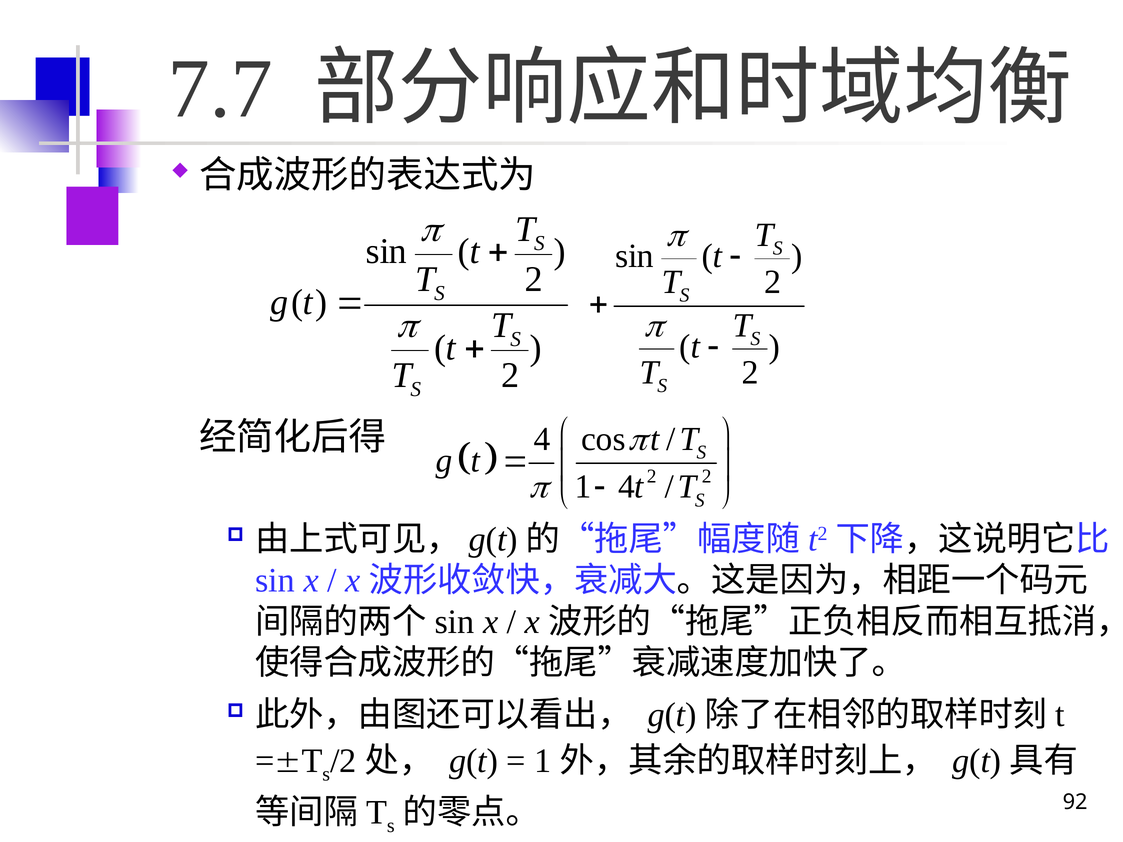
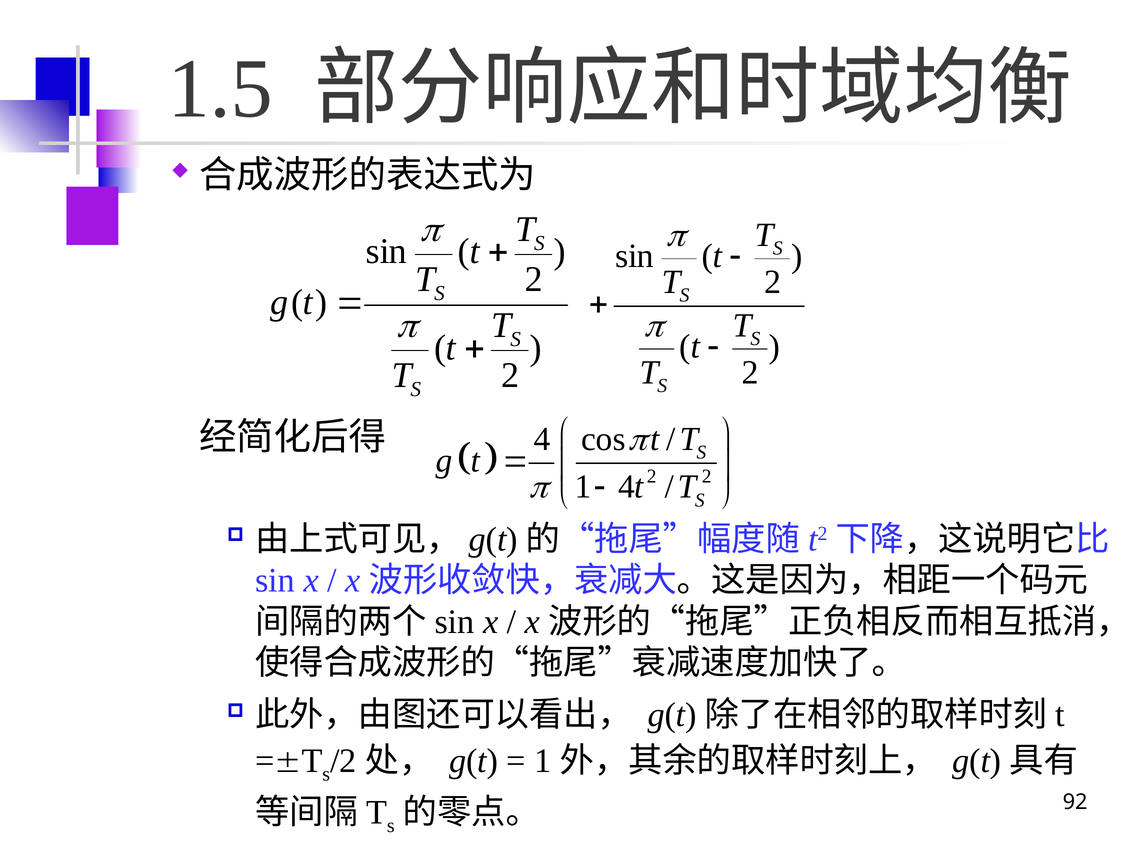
7.7: 7.7 -> 1.5 (220, 89)
